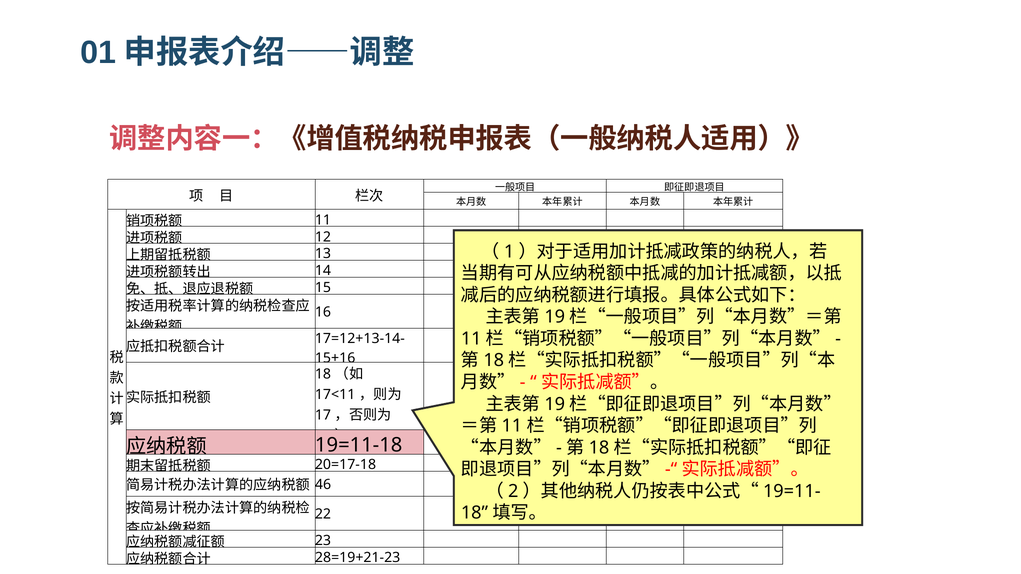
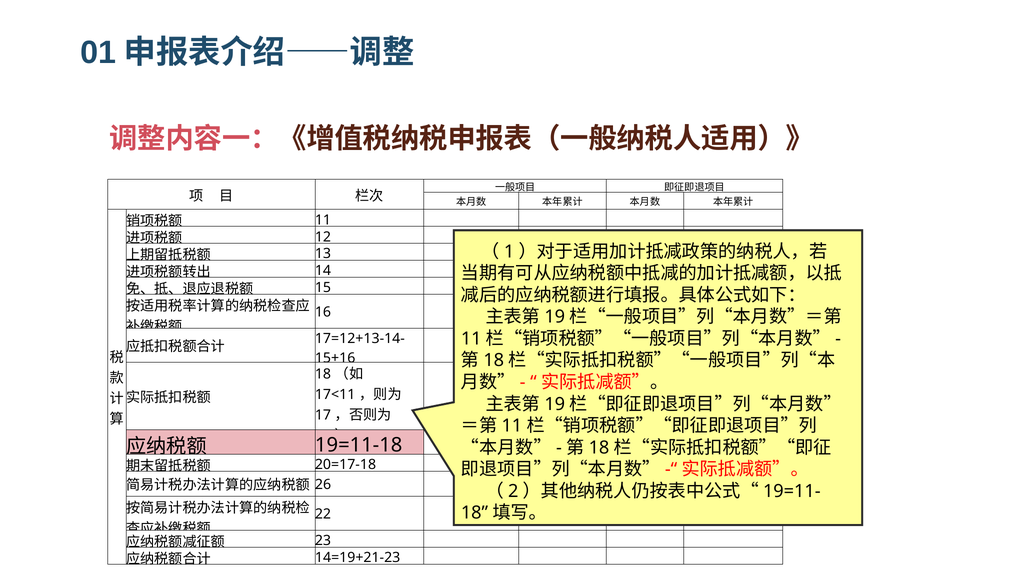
46: 46 -> 26 (323, 485)
28=19+21-23: 28=19+21-23 -> 14=19+21-23 (358, 558)
